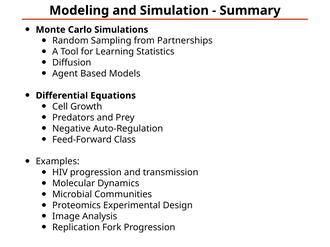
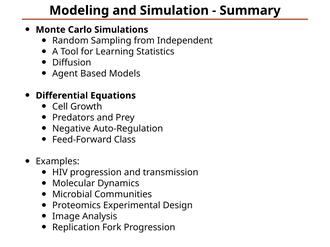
Partnerships: Partnerships -> Independent (185, 41)
